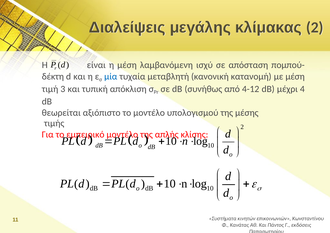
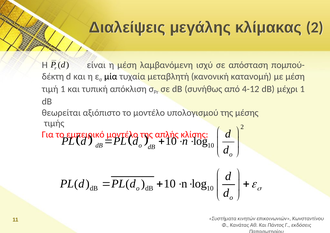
μία colour: blue -> black (111, 77)
τιμή 3: 3 -> 1 (63, 89)
μέχρι 4: 4 -> 1 (302, 89)
